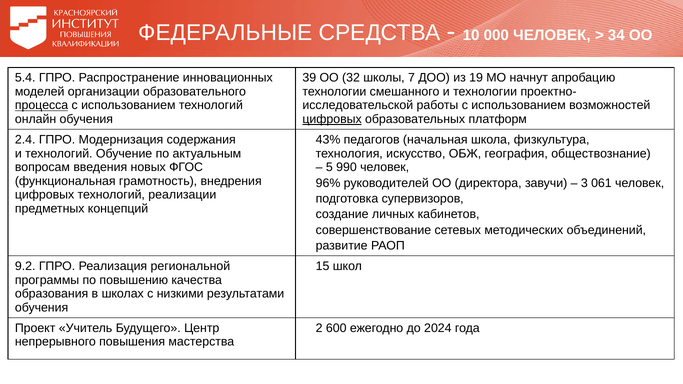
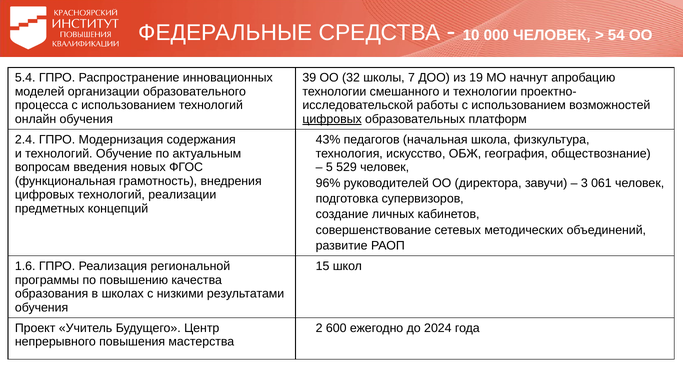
34: 34 -> 54 (616, 35)
процесса underline: present -> none (42, 105)
990: 990 -> 529 (347, 167)
9.2: 9.2 -> 1.6 (25, 266)
